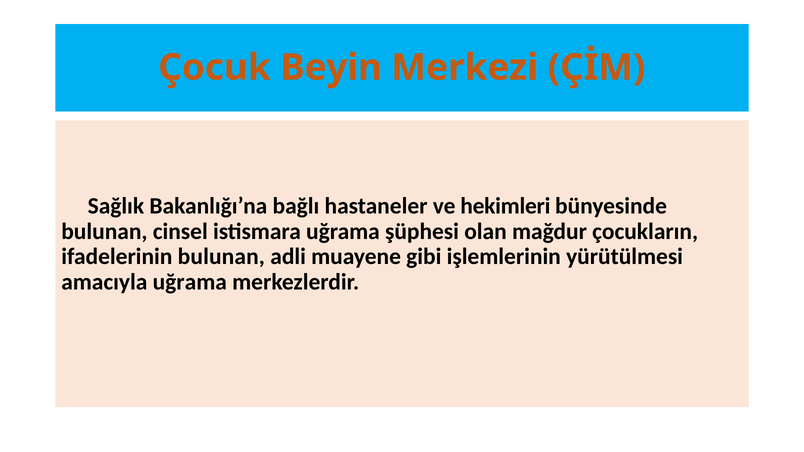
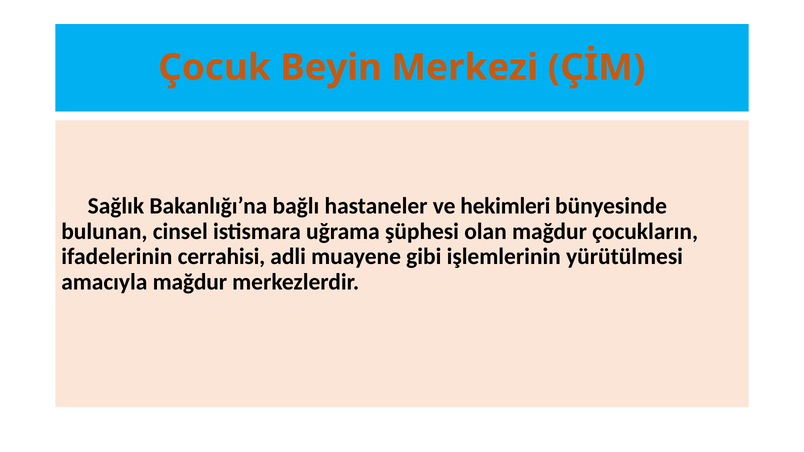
ifadelerinin bulunan: bulunan -> cerrahisi (221, 257)
amacıyla uğrama: uğrama -> mağdur (190, 282)
